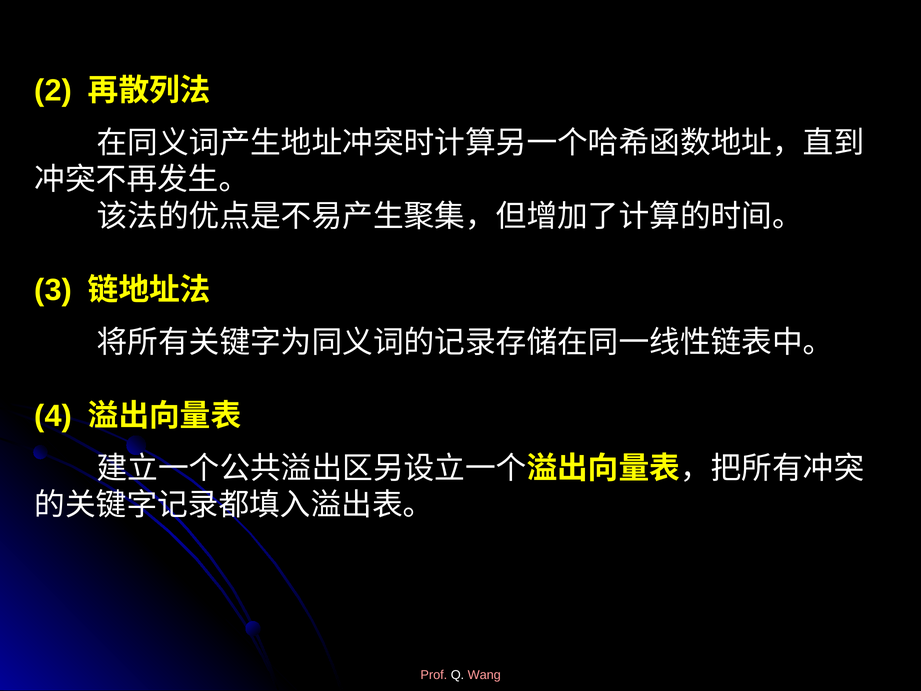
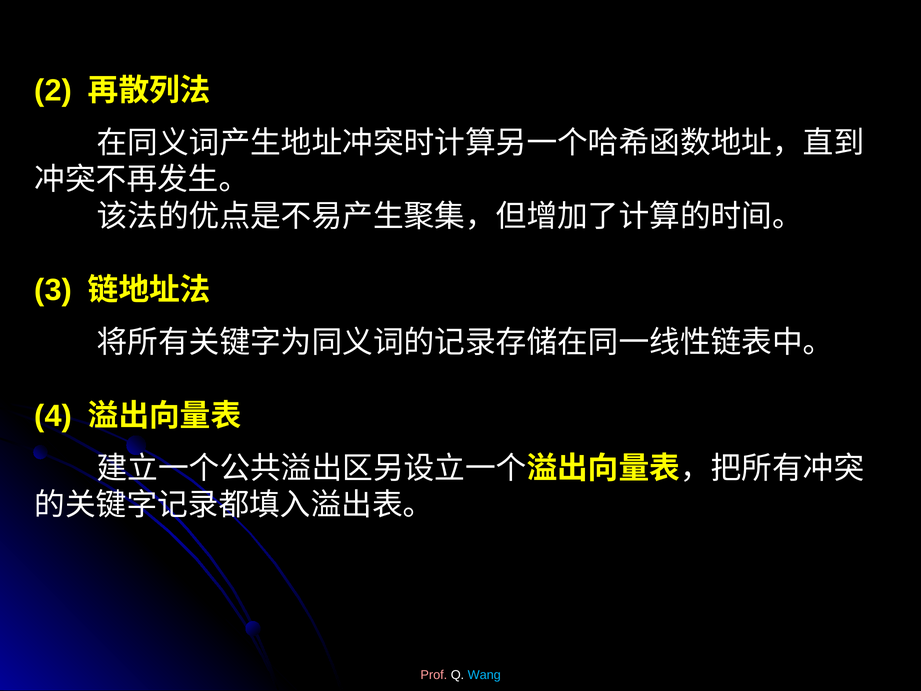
Wang colour: pink -> light blue (484, 675)
